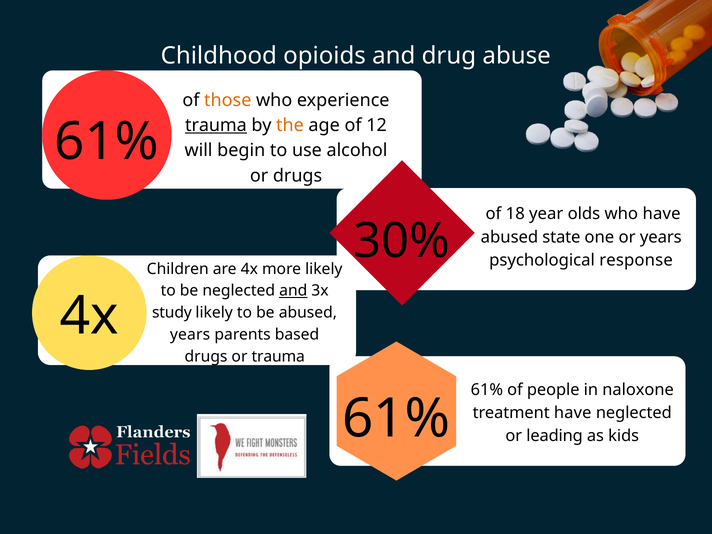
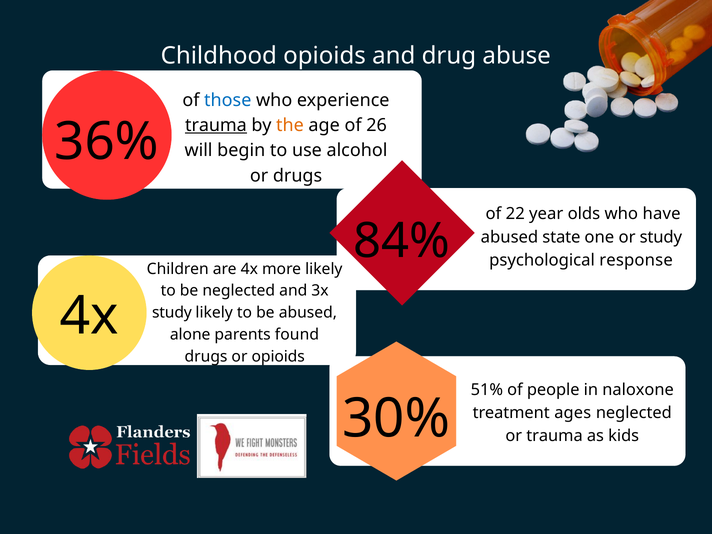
those colour: orange -> blue (228, 100)
12: 12 -> 26 (377, 125)
61%: 61% -> 36% (107, 142)
18: 18 -> 22 (515, 214)
30%: 30% -> 84% (402, 241)
or years: years -> study (661, 237)
and underline: present -> none (293, 291)
years: years -> alone (190, 335)
based: based -> found (297, 335)
or trauma: trauma -> opioids (278, 357)
61%: 61% -> 51% (487, 390)
61%: 61% -> 30% (396, 419)
treatment have: have -> ages (573, 413)
or leading: leading -> trauma (555, 436)
